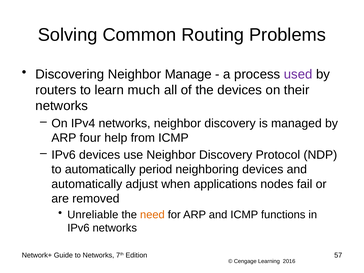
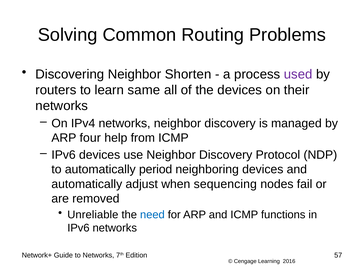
Manage: Manage -> Shorten (188, 74)
much: much -> same (144, 90)
applications: applications -> sequencing (225, 184)
need colour: orange -> blue (152, 215)
